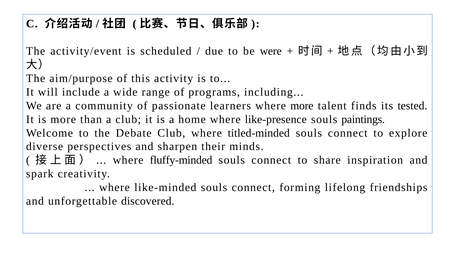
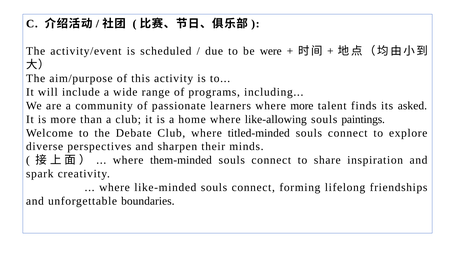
tested: tested -> asked (412, 106)
like-presence: like-presence -> like-allowing (276, 119)
fluffy-minded: fluffy-minded -> them-minded (181, 160)
discovered: discovered -> boundaries (148, 201)
